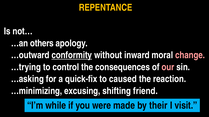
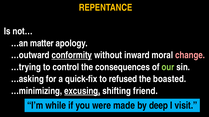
others: others -> matter (42, 43)
our colour: pink -> light green (168, 67)
caused: caused -> refused (123, 79)
reaction: reaction -> boasted (170, 79)
excusing underline: none -> present (82, 91)
their: their -> deep (158, 106)
